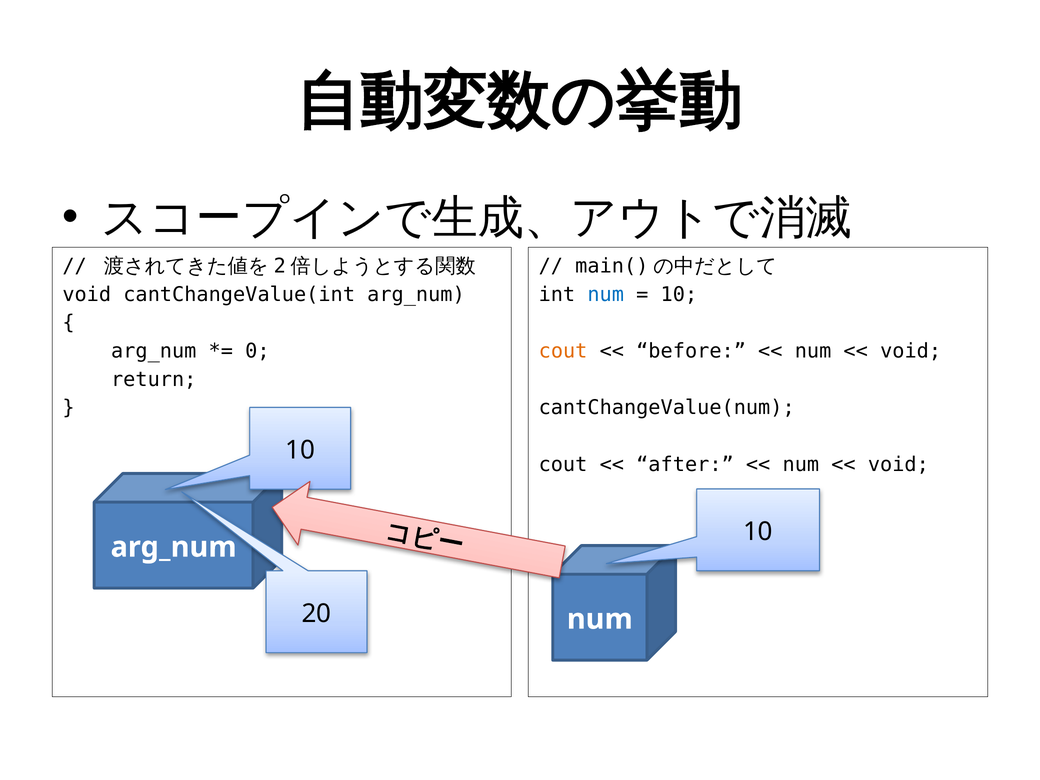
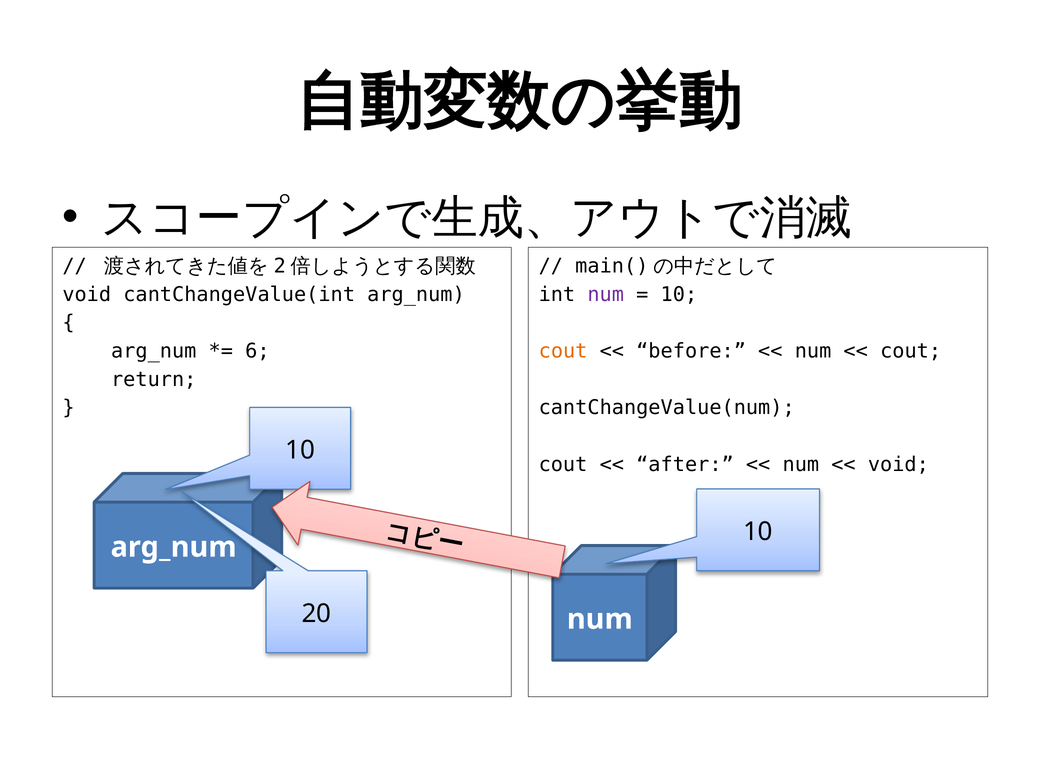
num colour: blue -> purple (606, 294)
0: 0 -> 6 (257, 351)
void: void -> cout (911, 351)
